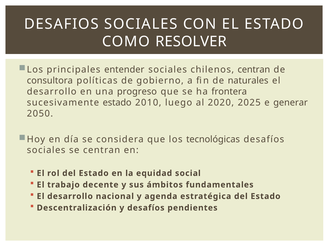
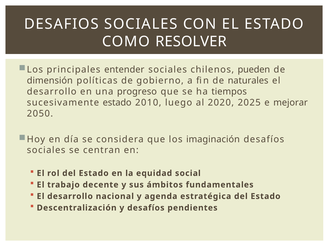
chilenos centran: centran -> pueden (254, 70)
consultora: consultora -> dimensión (50, 81)
frontera: frontera -> tiempos (229, 92)
generar: generar -> mejorar (291, 103)
tecnológicas: tecnológicas -> imaginación (213, 139)
